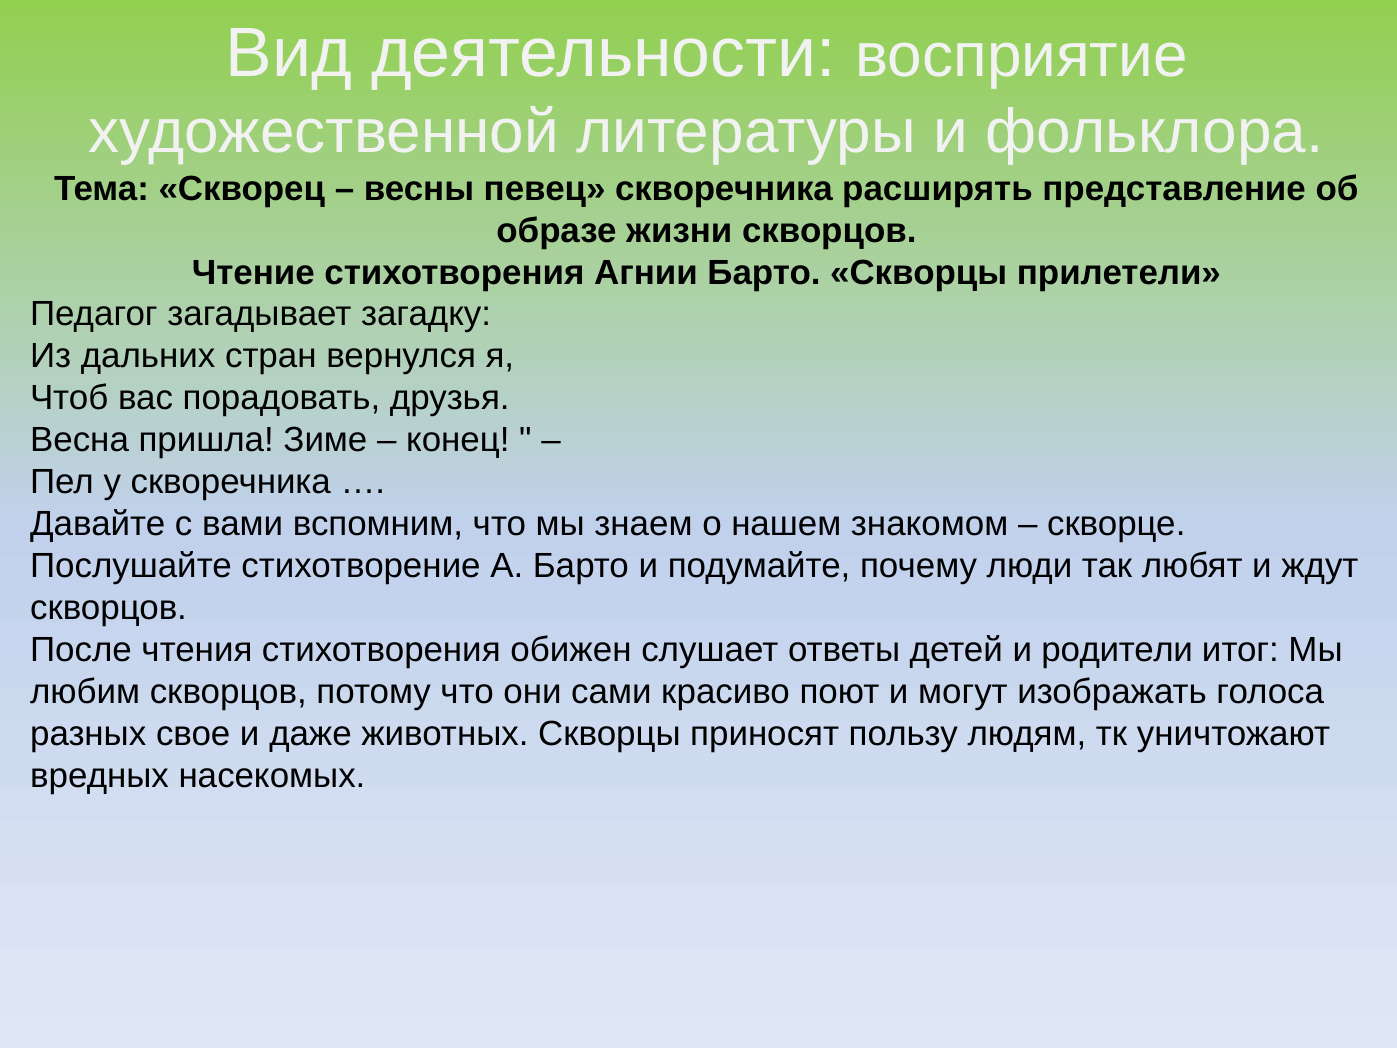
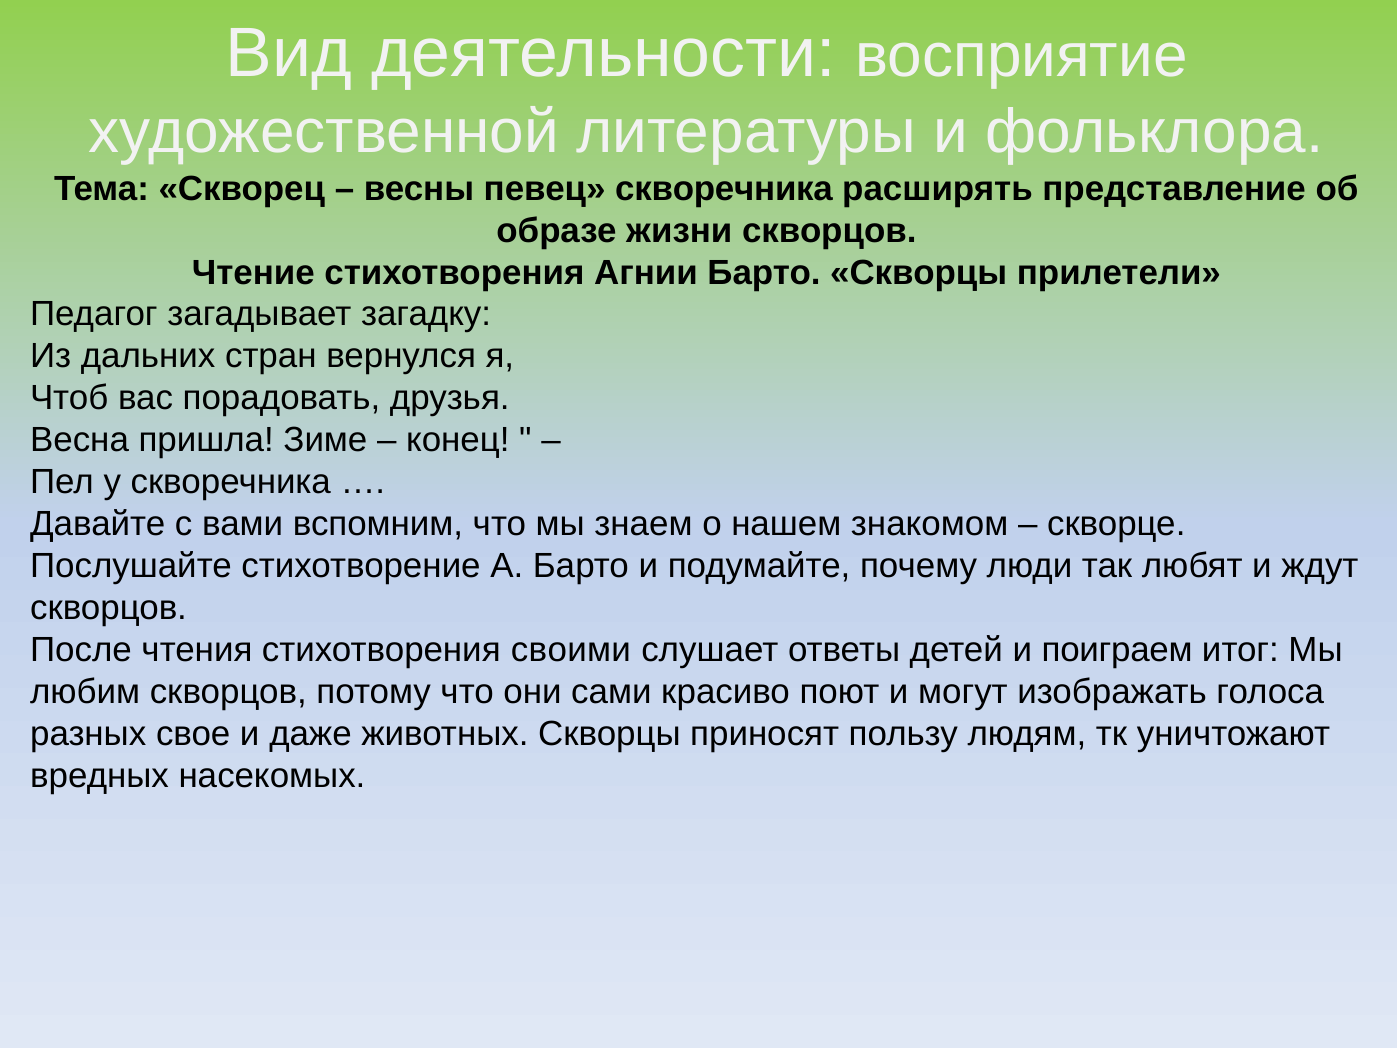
обижен: обижен -> своими (571, 650)
родители: родители -> поиграем (1117, 650)
